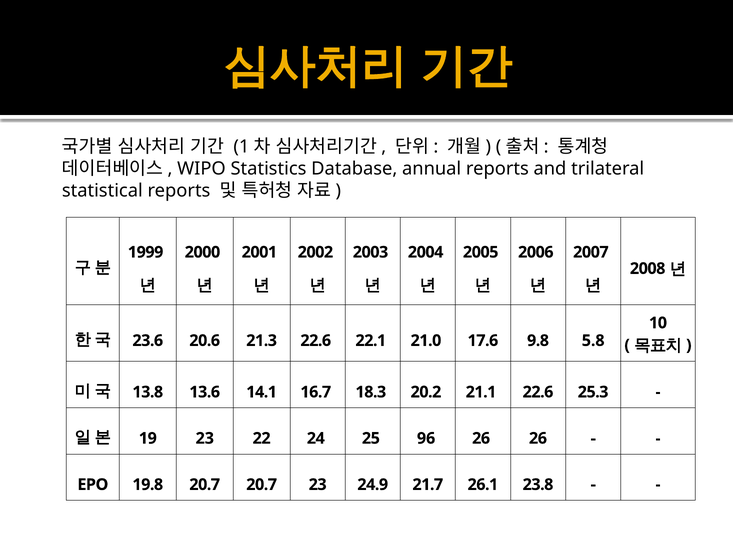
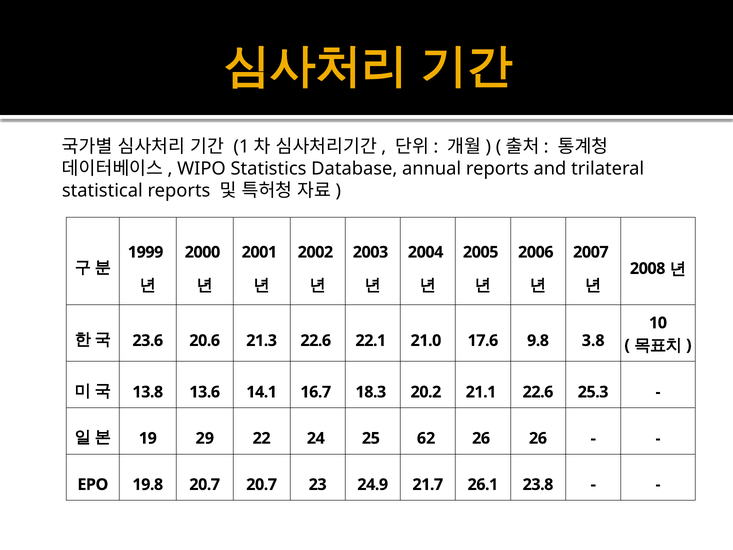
5.8: 5.8 -> 3.8 (593, 340)
19 23: 23 -> 29 (205, 438)
96: 96 -> 62 (426, 438)
